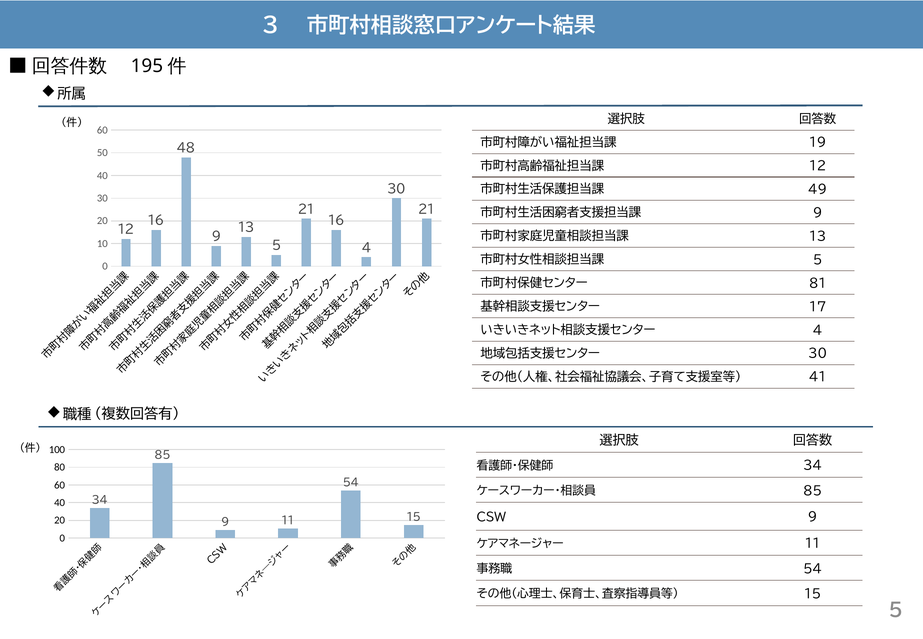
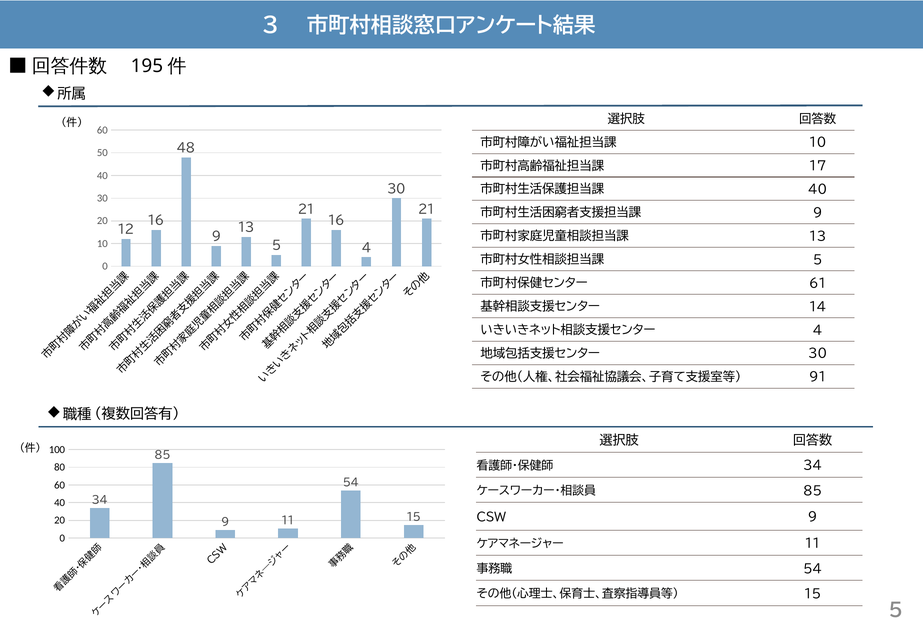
19: 19 -> 10 (818, 143)
12: 12 -> 17 (818, 166)
49: 49 -> 40 (818, 190)
81: 81 -> 61 (818, 284)
17: 17 -> 14 (818, 307)
41: 41 -> 91 (818, 377)
